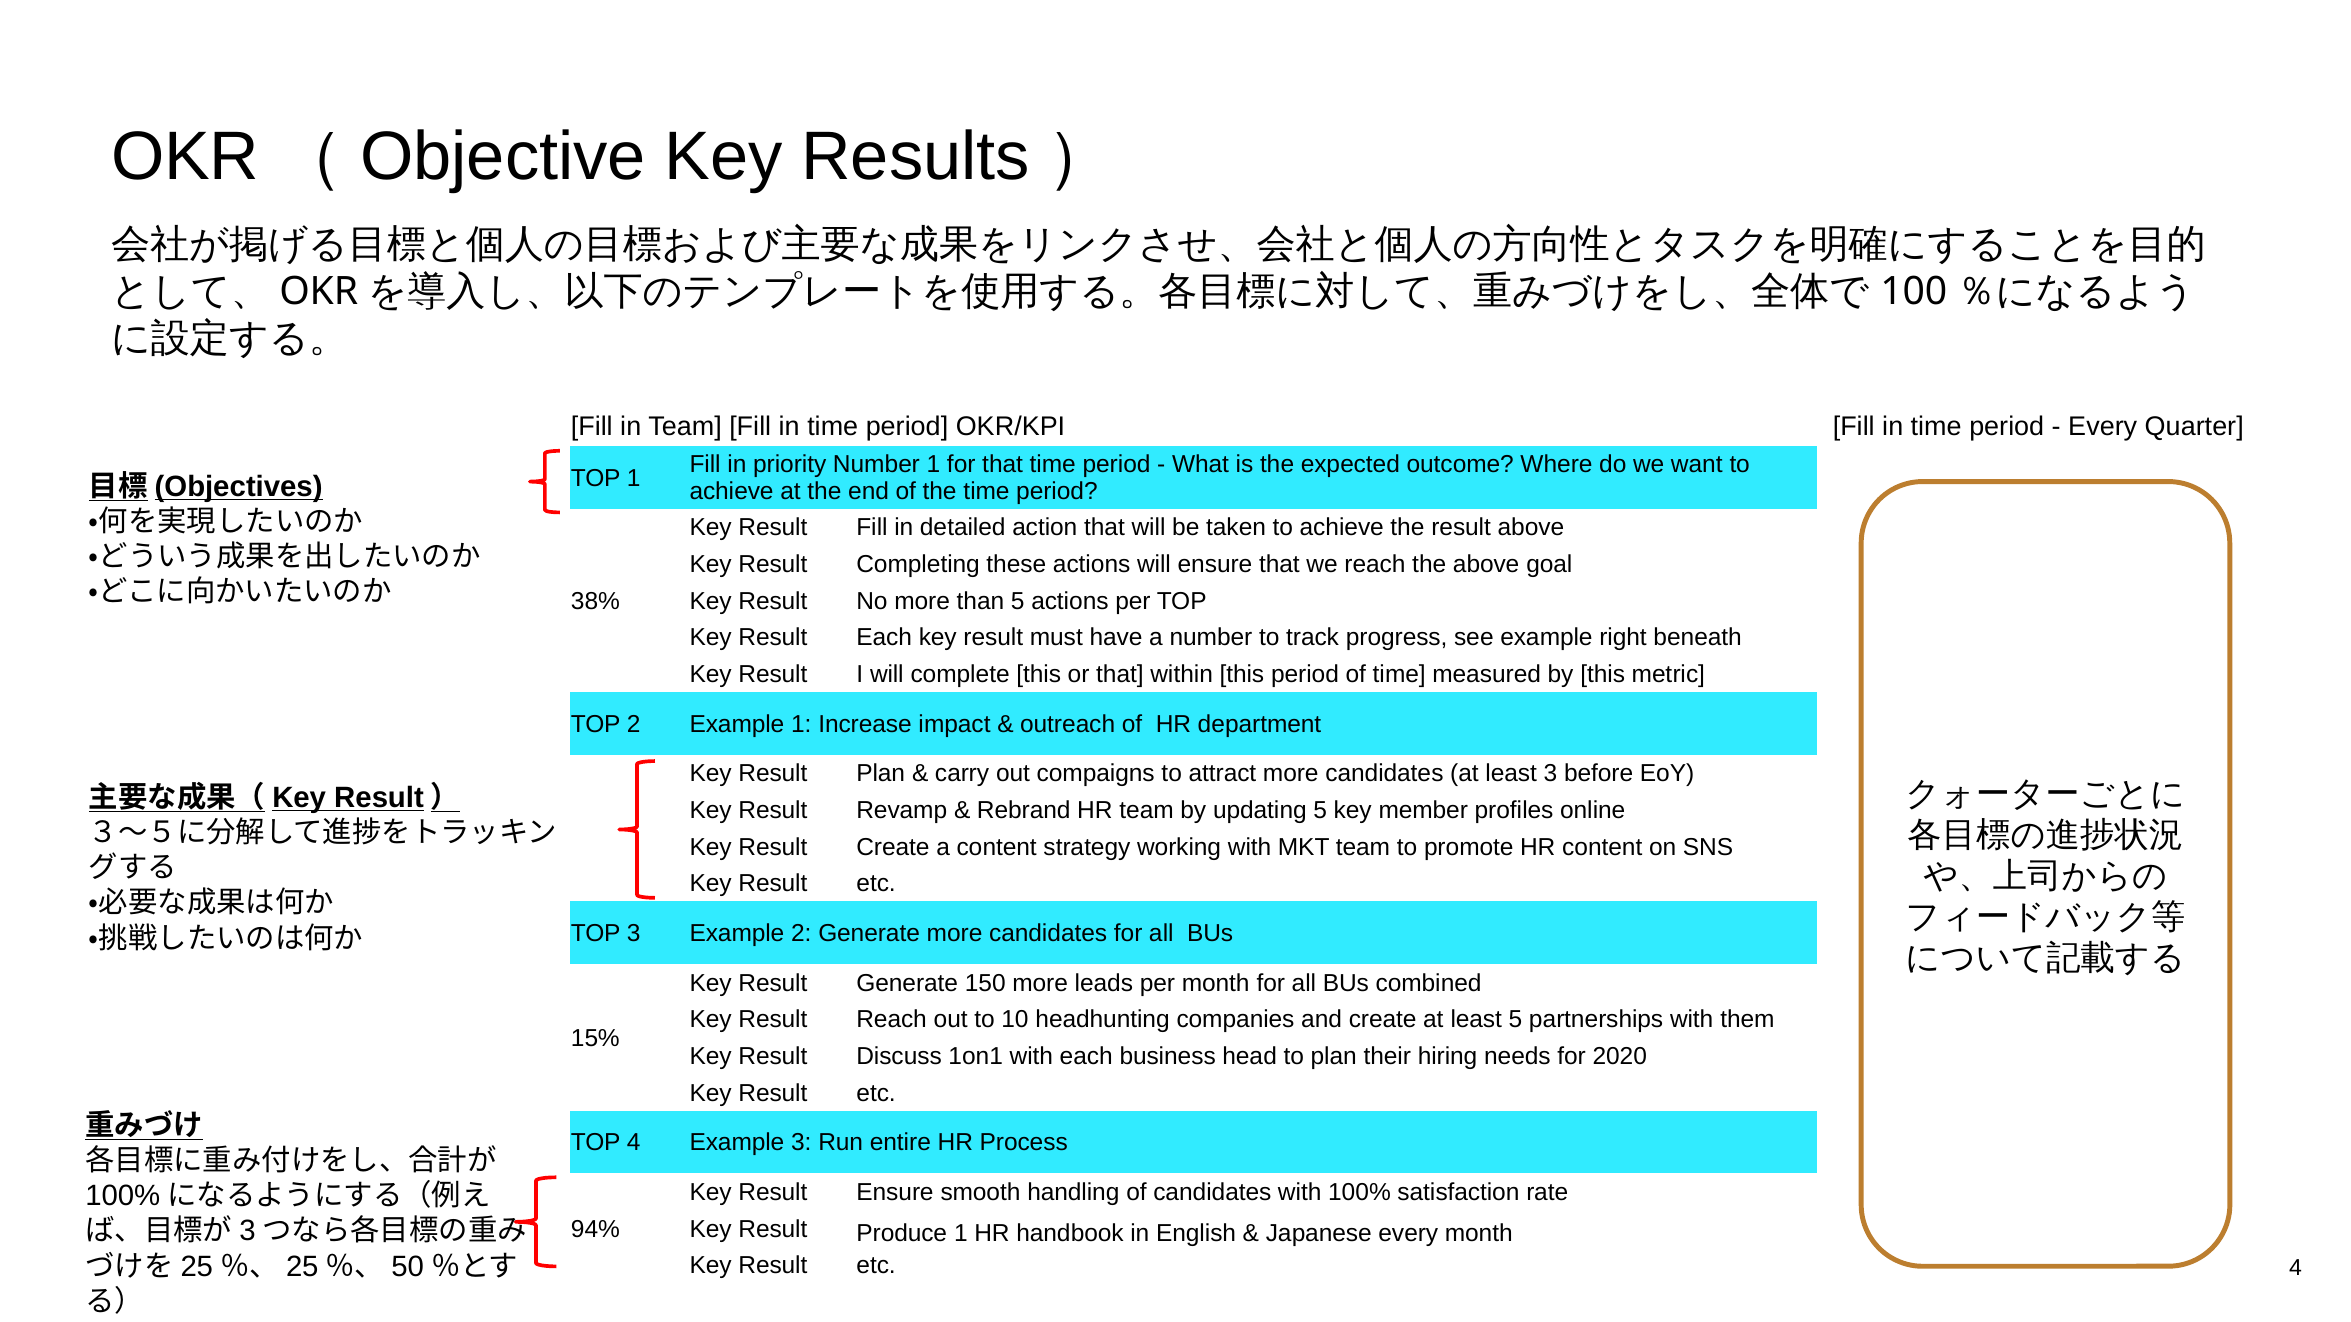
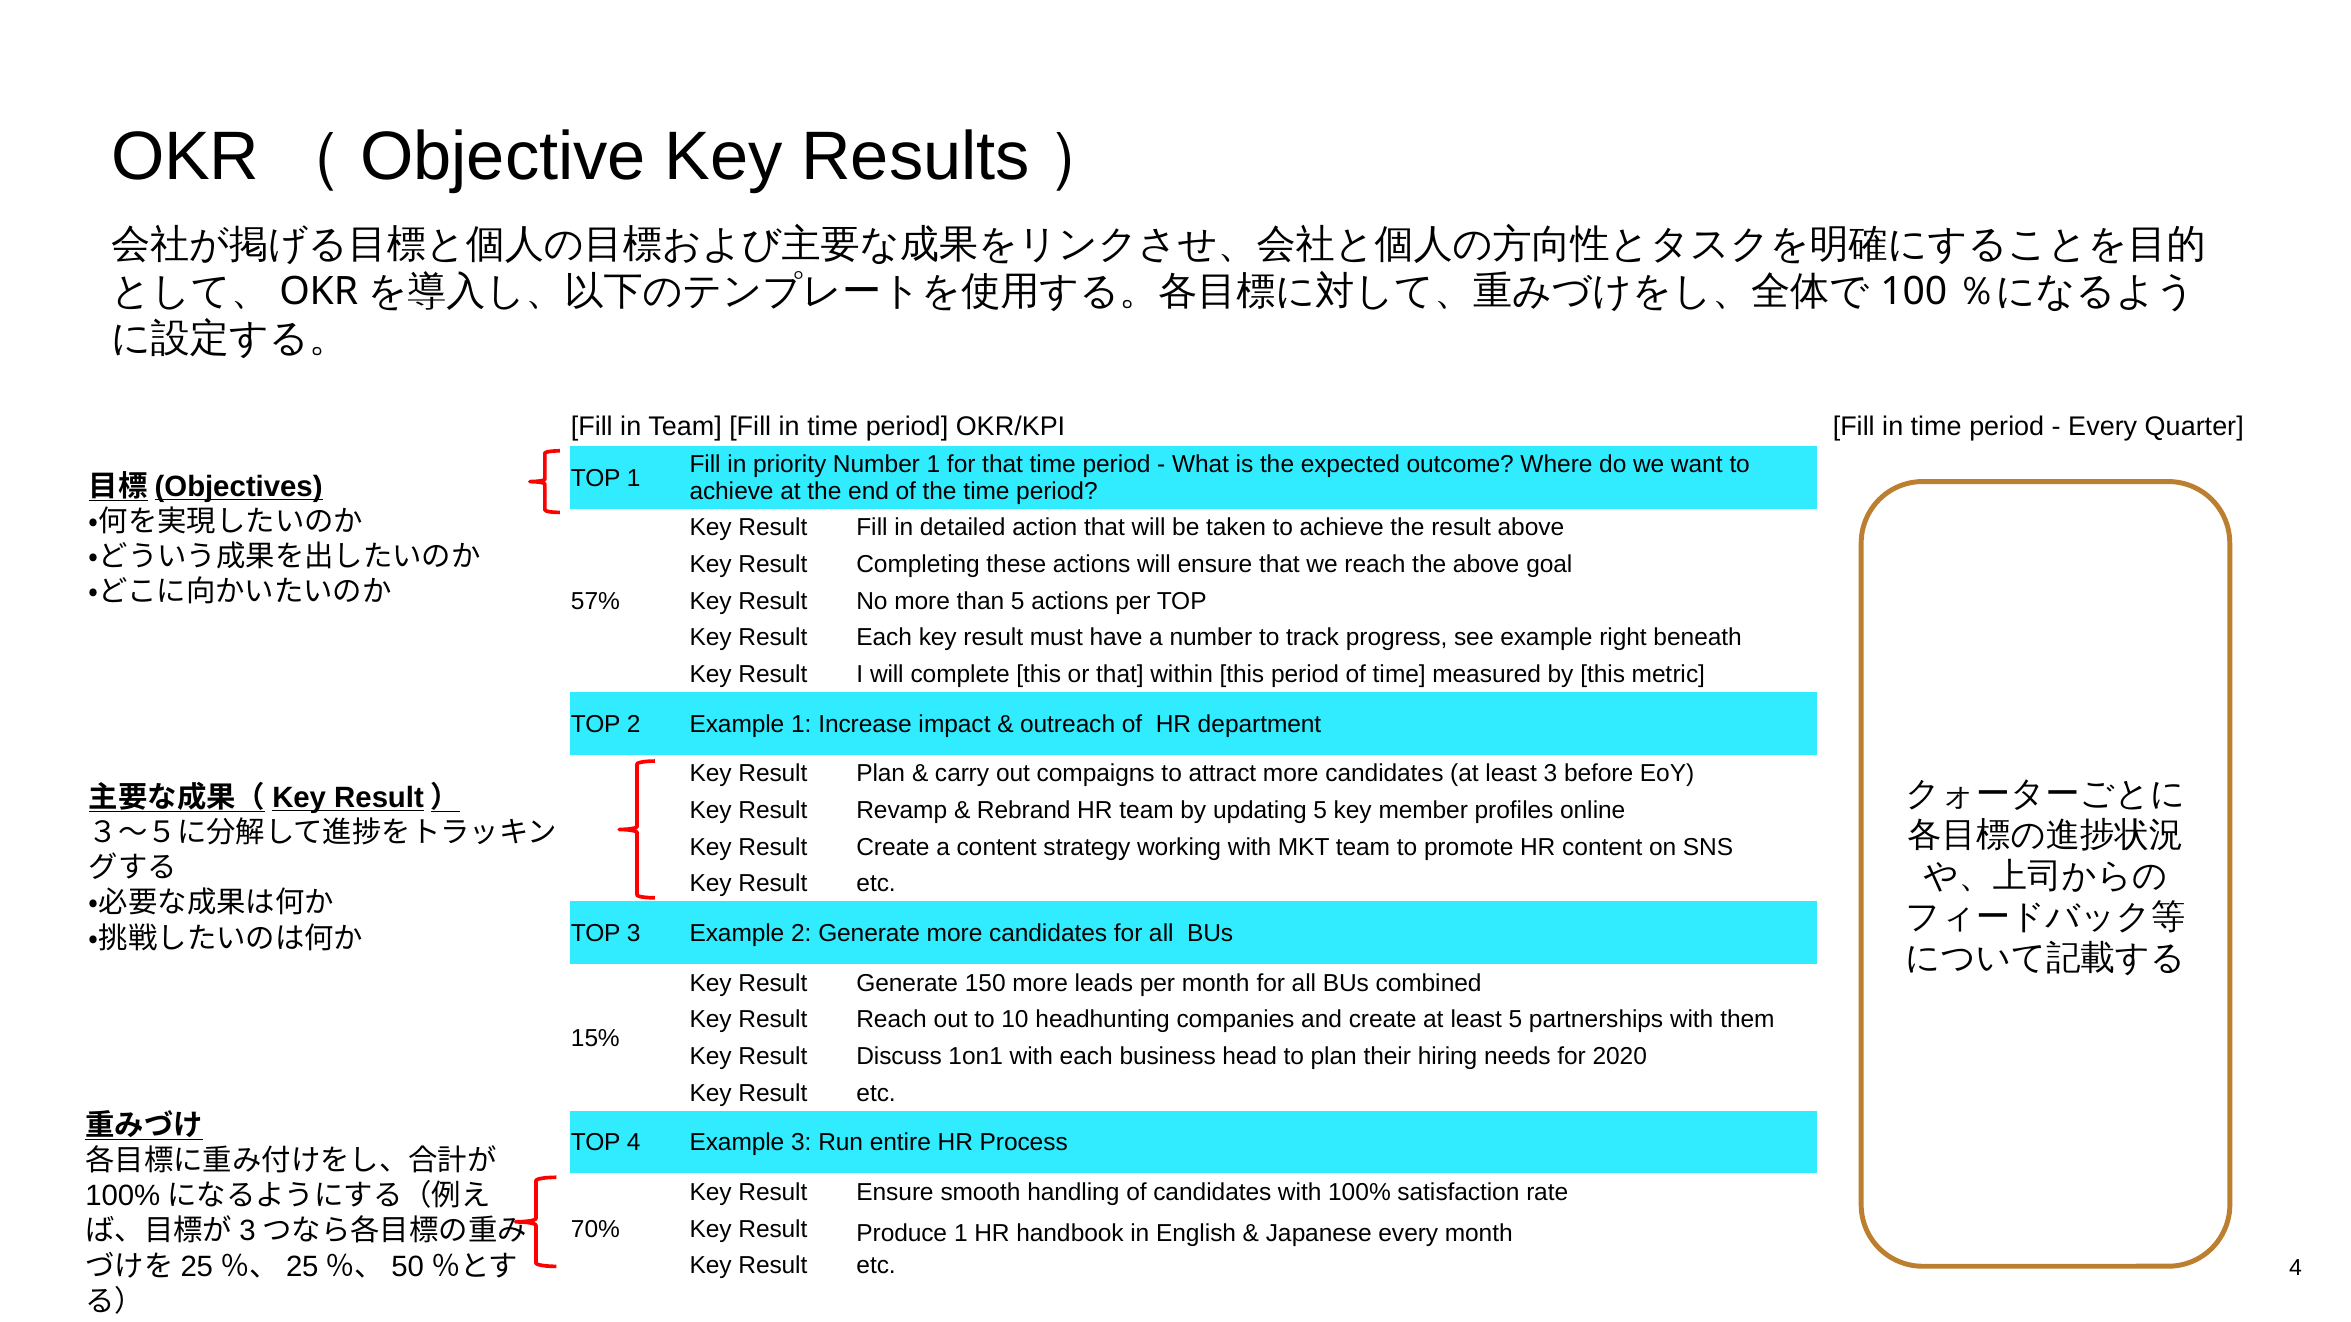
38%: 38% -> 57% (595, 601)
94%: 94% -> 70% (595, 1230)
